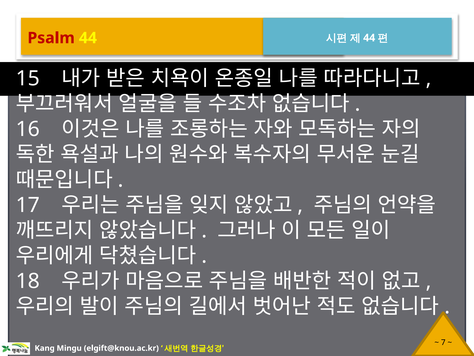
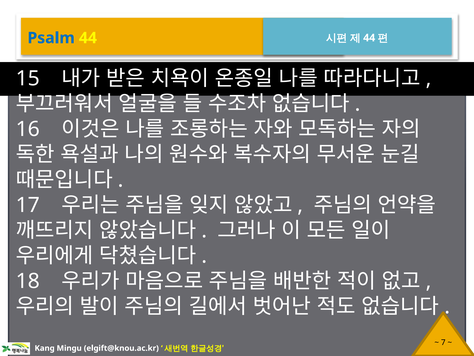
Psalm colour: red -> blue (51, 38)
